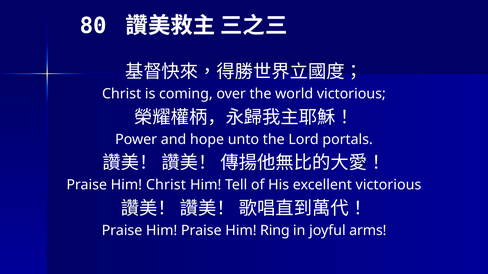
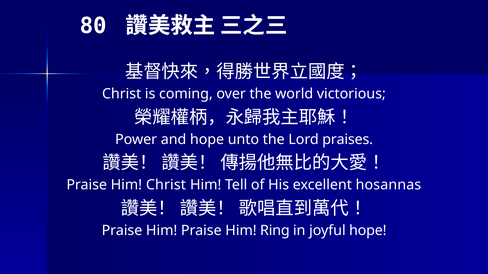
portals: portals -> praises (348, 140)
excellent victorious: victorious -> hosannas (388, 185)
joyful arms: arms -> hope (368, 231)
